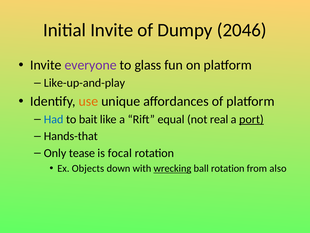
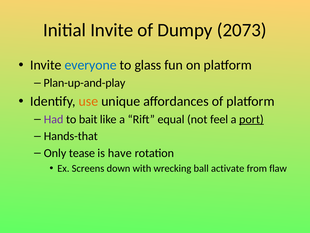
2046: 2046 -> 2073 (242, 30)
everyone colour: purple -> blue (91, 65)
Like-up-and-play: Like-up-and-play -> Plan-up-and-play (84, 83)
Had colour: blue -> purple (54, 119)
real: real -> feel (219, 119)
focal: focal -> have (120, 153)
Objects: Objects -> Screens (88, 168)
wrecking underline: present -> none (172, 168)
ball rotation: rotation -> activate (228, 168)
also: also -> flaw (278, 168)
